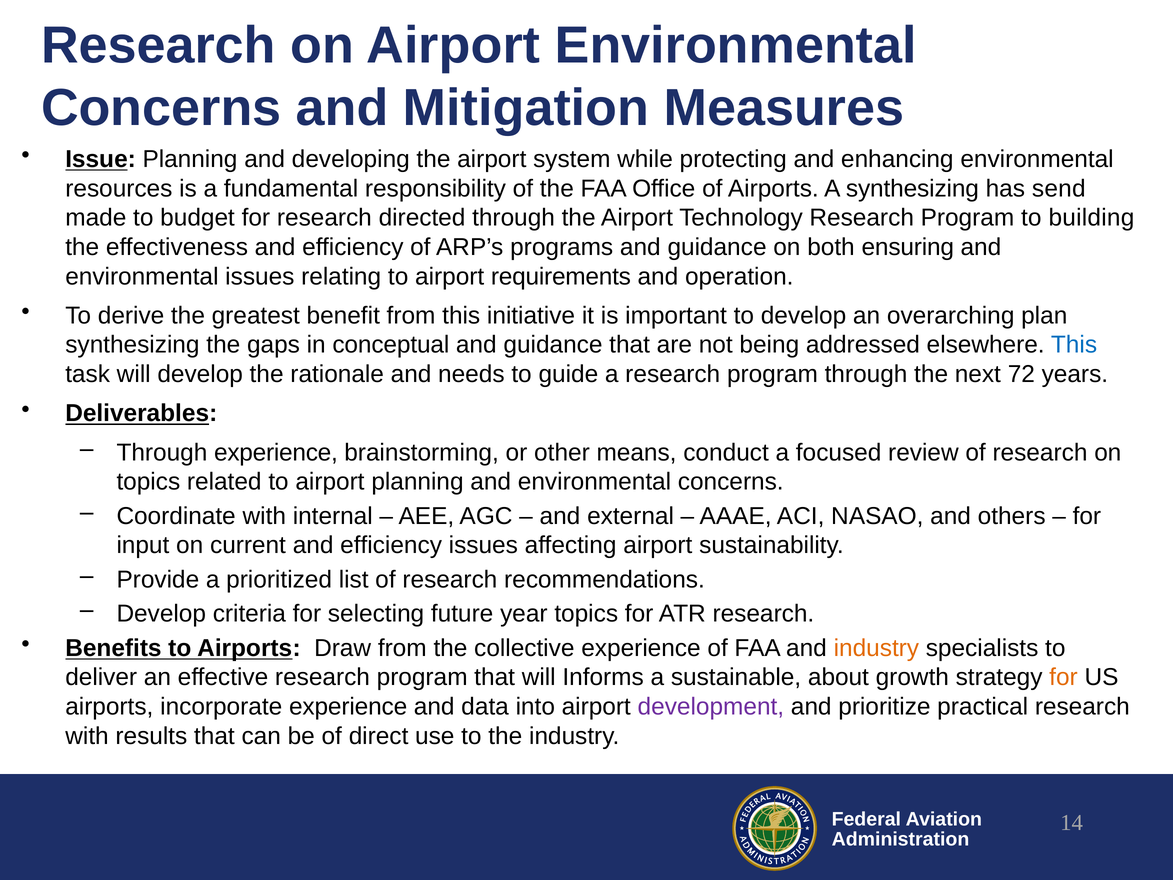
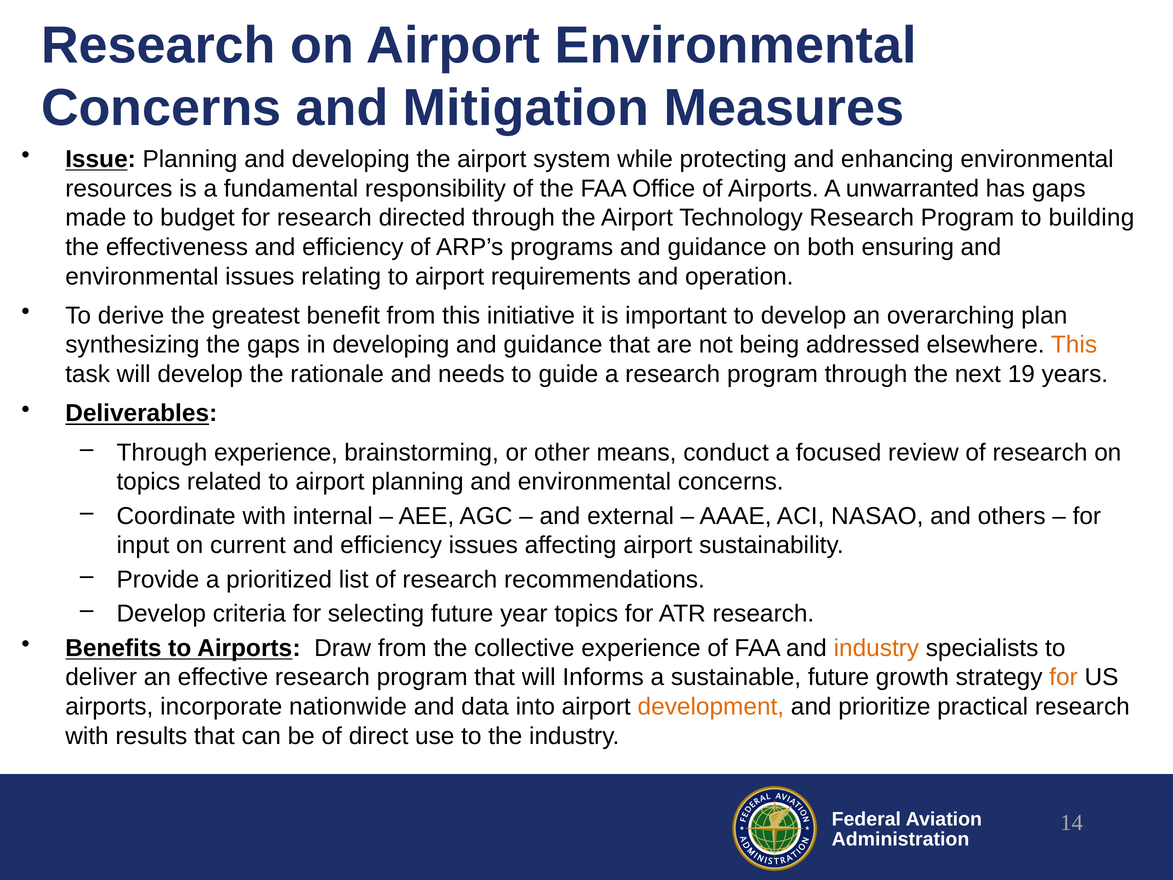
A synthesizing: synthesizing -> unwarranted (912, 188)
has send: send -> gaps (1059, 188)
in conceptual: conceptual -> developing (391, 345)
This colour: blue -> orange (1074, 345)
72: 72 -> 19 (1021, 374)
sustainable about: about -> future (839, 677)
incorporate experience: experience -> nationwide (348, 707)
development colour: purple -> orange (711, 707)
